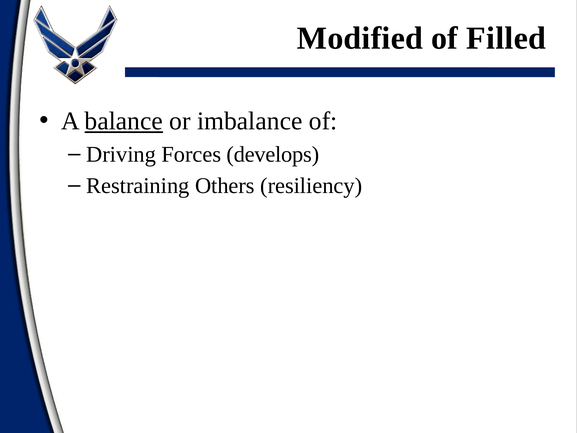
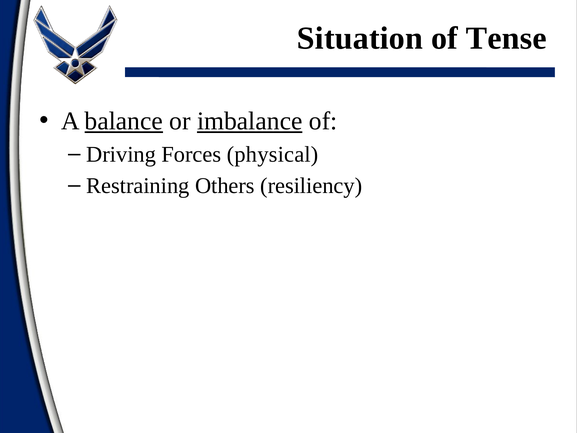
Modified: Modified -> Situation (360, 38)
Filled: Filled -> Tense (506, 38)
imbalance underline: none -> present (250, 121)
develops: develops -> physical (273, 154)
